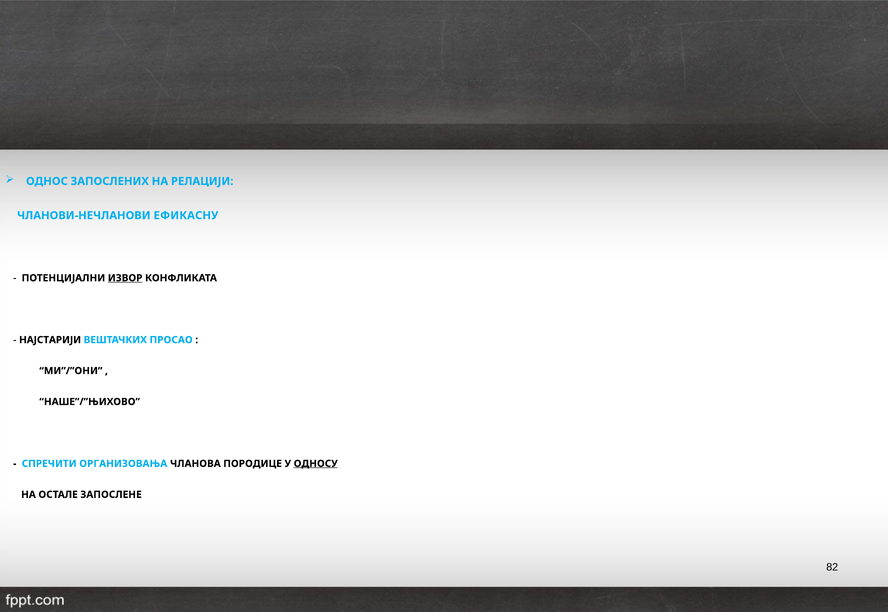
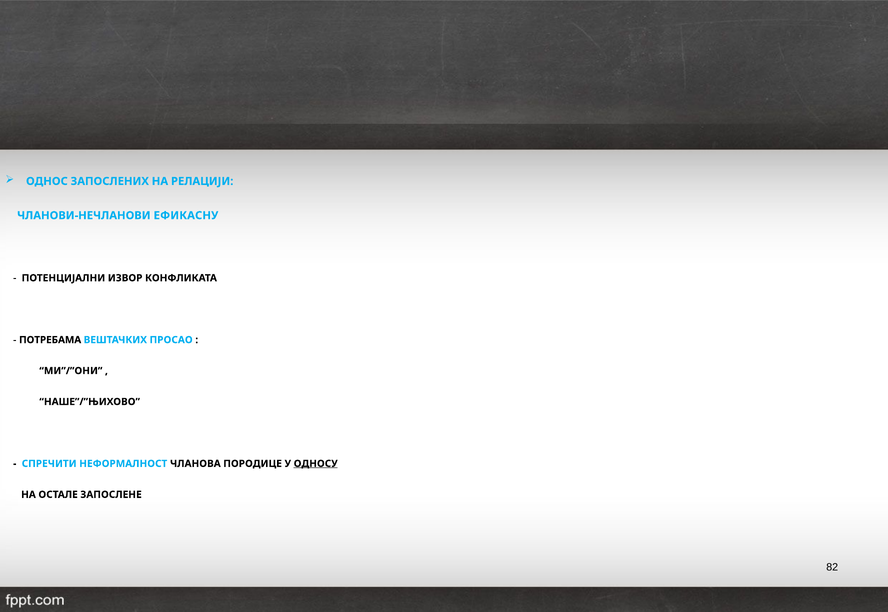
ИЗВОР underline: present -> none (125, 278)
НАЈСТАРИЈИ: НАЈСТАРИЈИ -> ПОТРЕБАМА (50, 340)
ОРГАНИЗОВАЊА: ОРГАНИЗОВАЊА -> НЕФОРМАЛНОСТ (123, 463)
